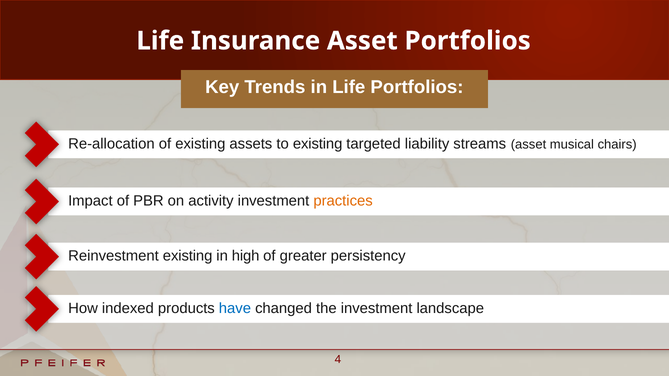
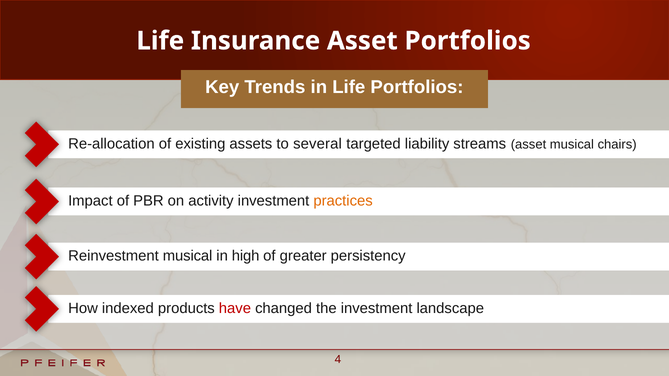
to existing: existing -> several (318, 144)
Reinvestment existing: existing -> musical (188, 256)
have colour: blue -> red (235, 309)
